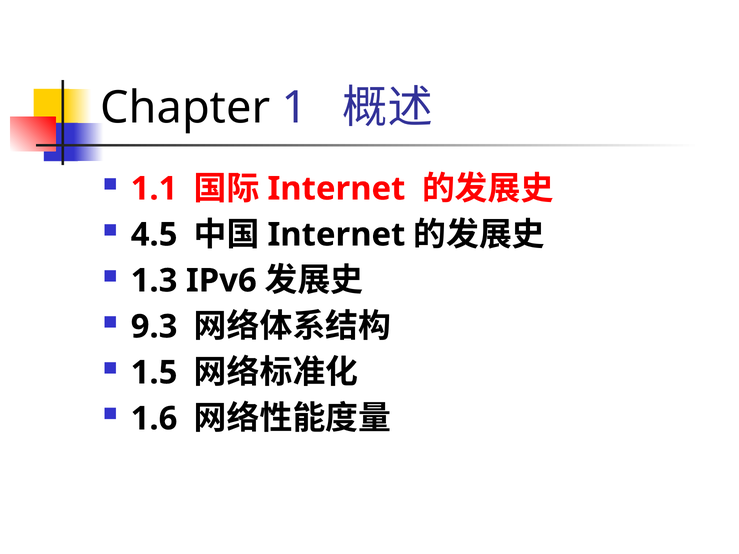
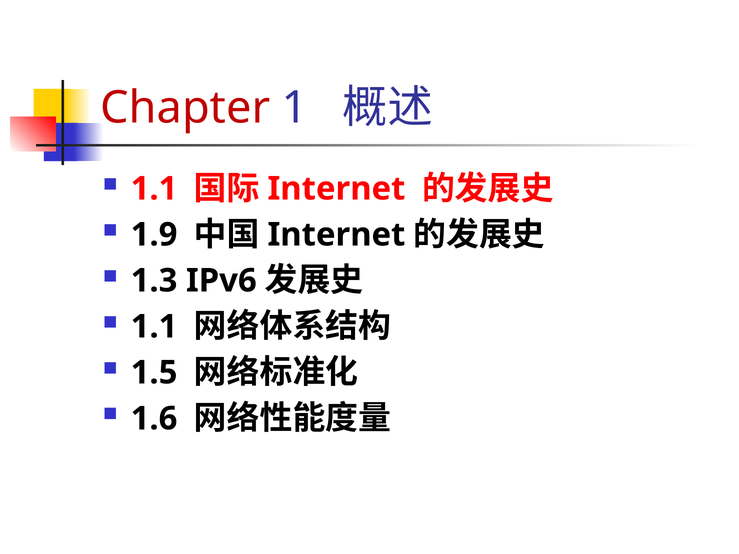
Chapter colour: black -> red (185, 108)
4.5: 4.5 -> 1.9 (154, 235)
9.3: 9.3 -> 1.1 (154, 327)
